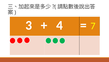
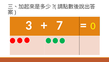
4: 4 -> 7 (59, 25)
7: 7 -> 0 (93, 26)
